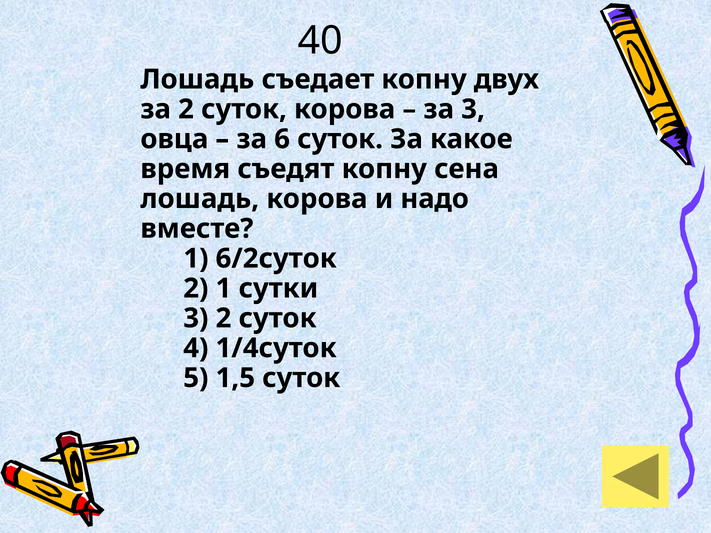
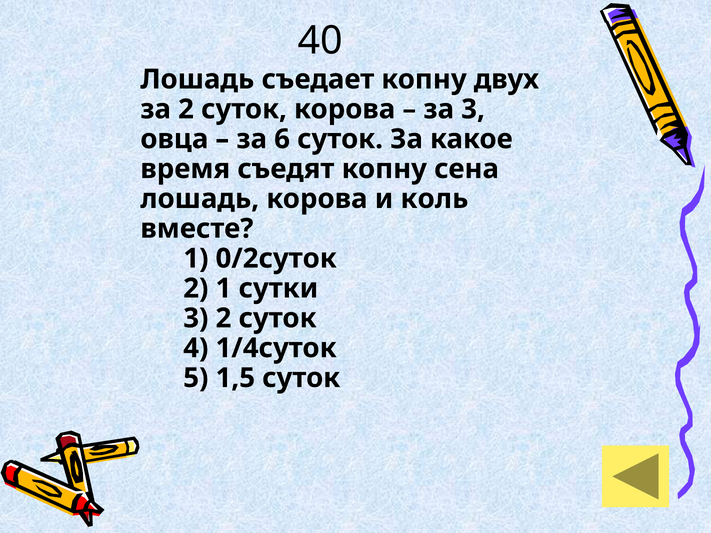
надо: надо -> коль (434, 199)
6/2суток: 6/2суток -> 0/2суток (276, 259)
